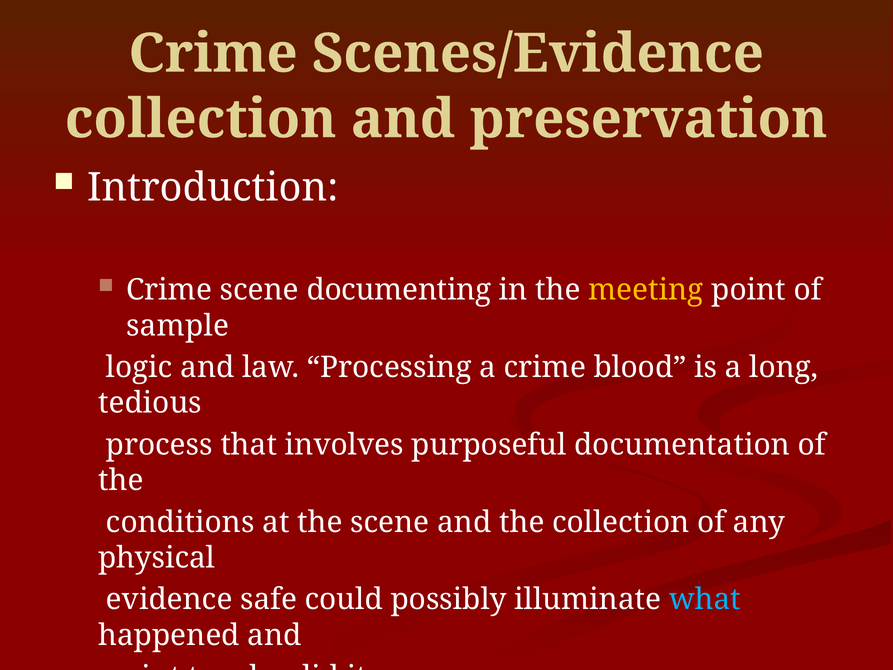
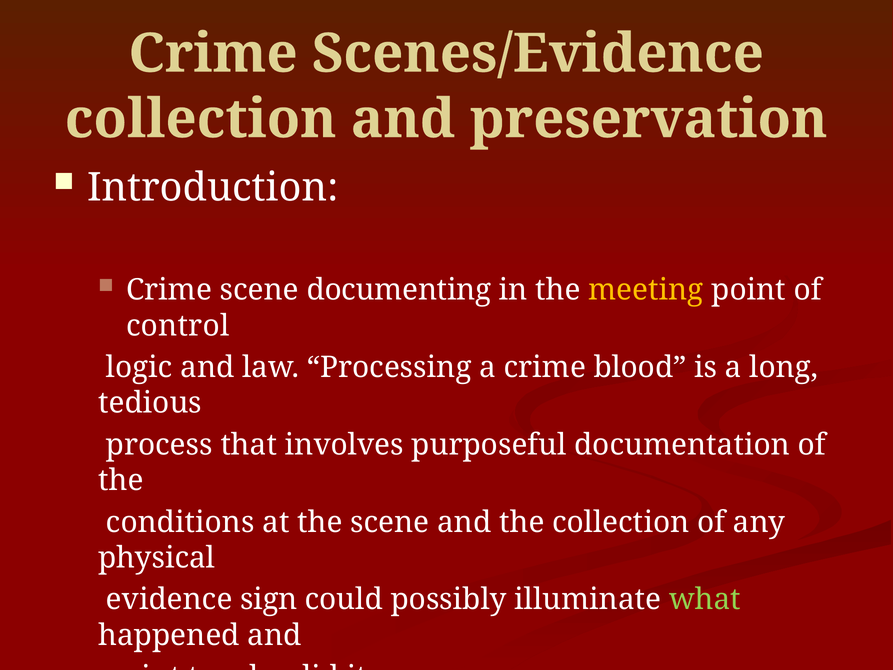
sample: sample -> control (178, 326)
safe: safe -> sign (269, 599)
what colour: light blue -> light green (705, 599)
